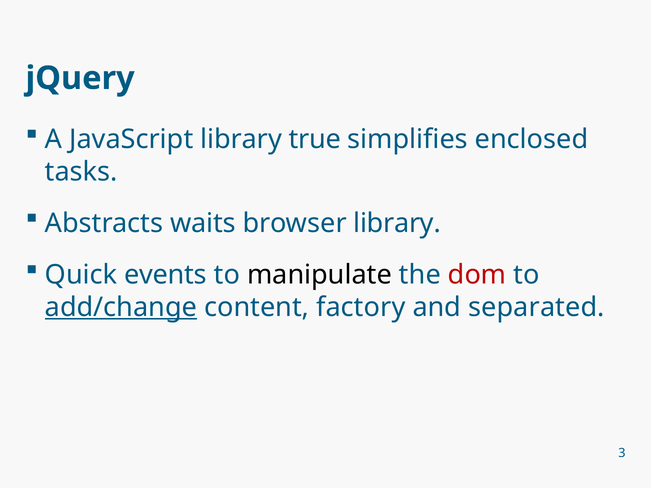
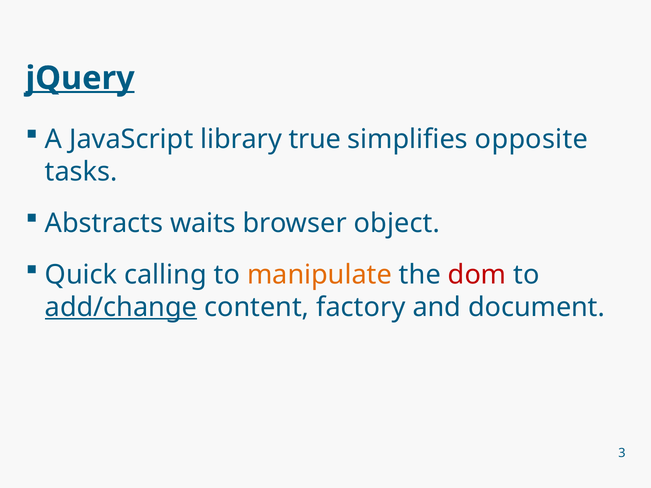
jQuery underline: none -> present (80, 78)
enclosed: enclosed -> opposite (531, 139)
browser library: library -> object (397, 223)
events: events -> calling (165, 275)
manipulate colour: black -> orange (319, 275)
separated: separated -> document (537, 307)
